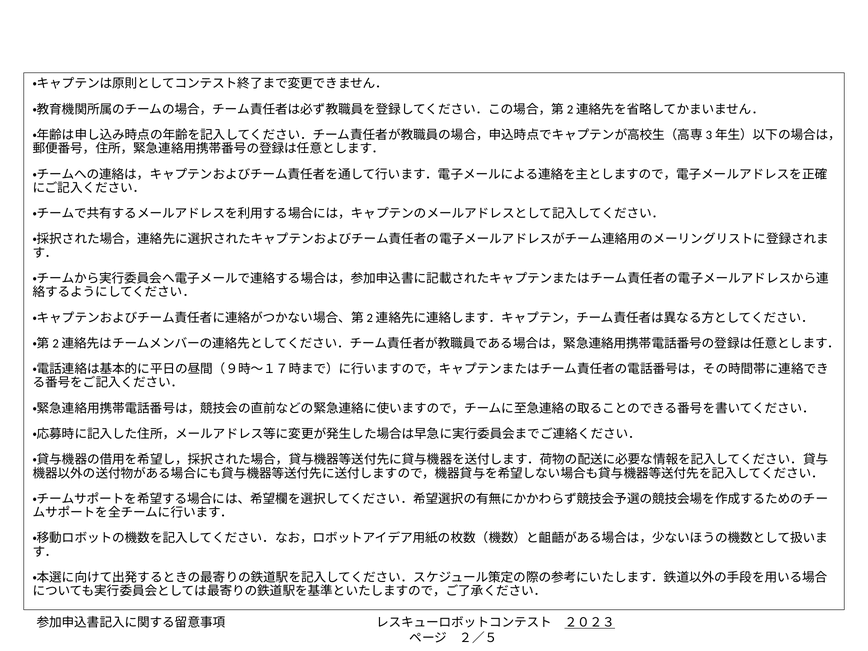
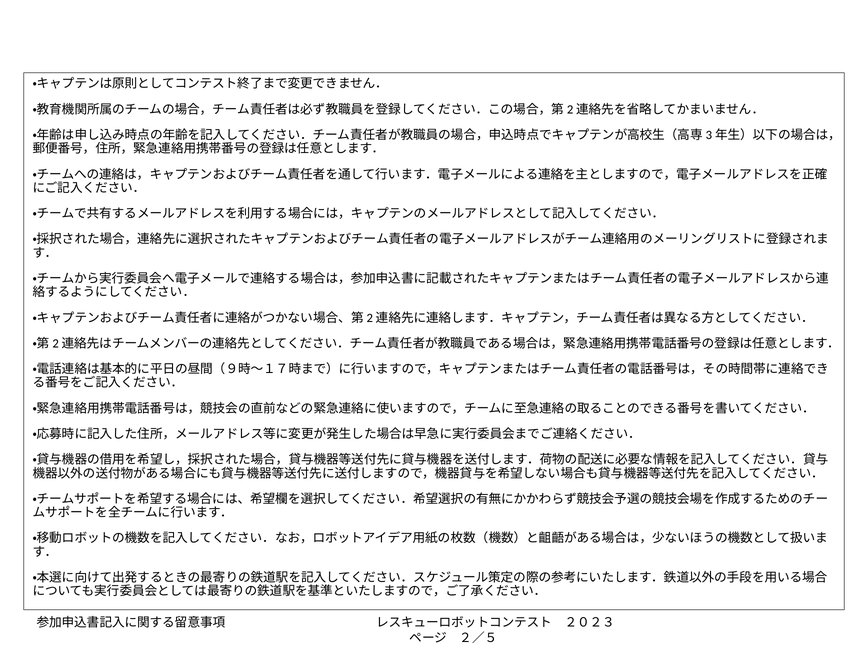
２０２３ underline: present -> none (590, 623)
